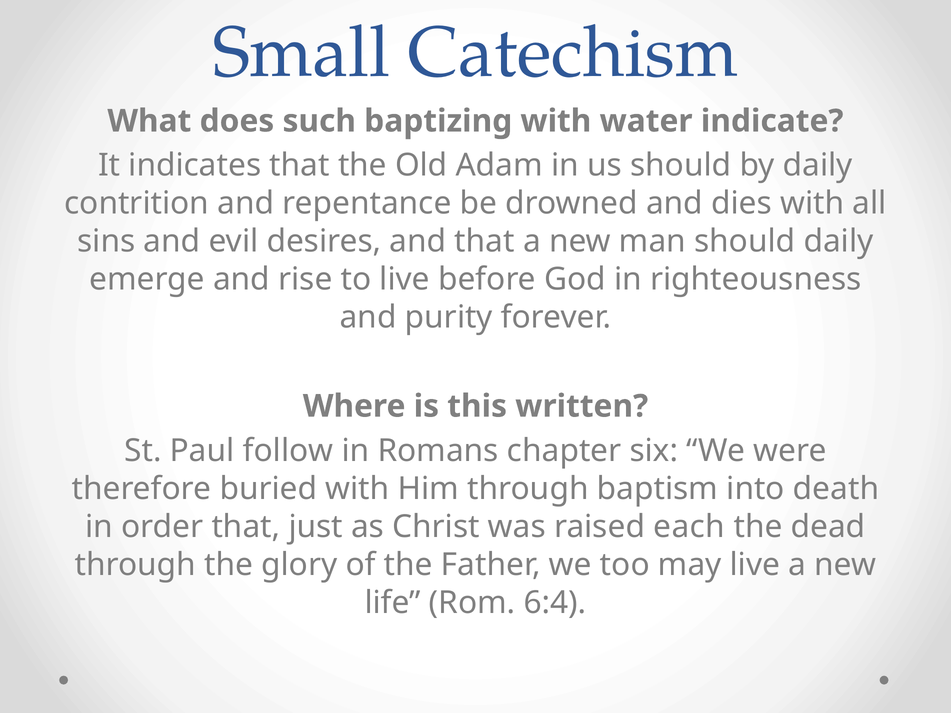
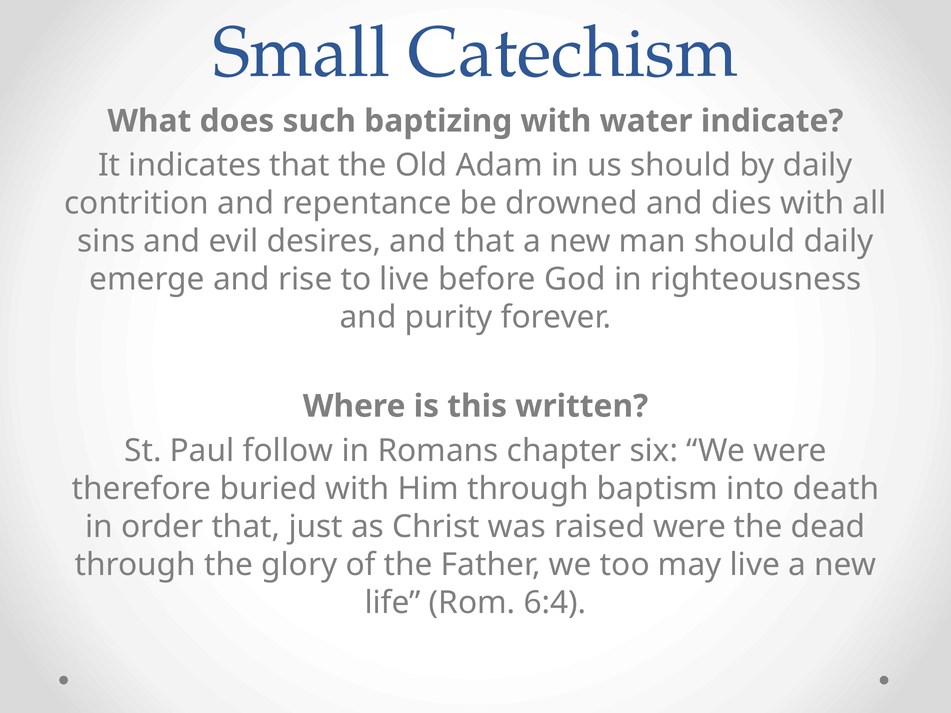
raised each: each -> were (690, 527)
